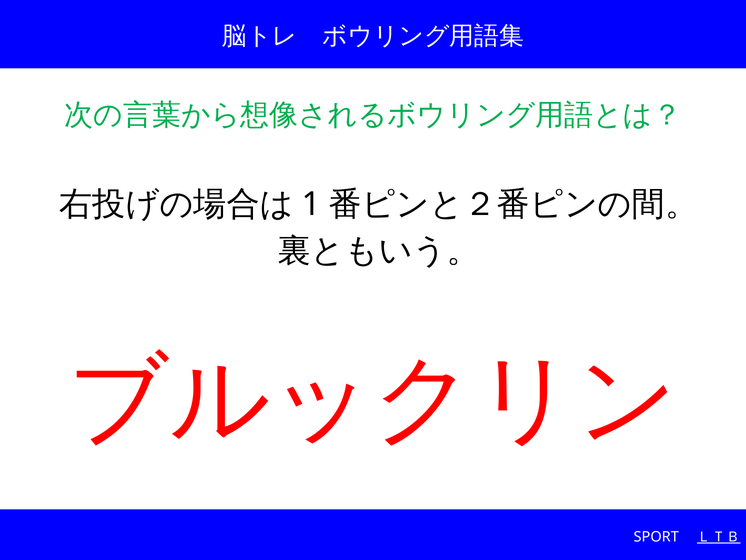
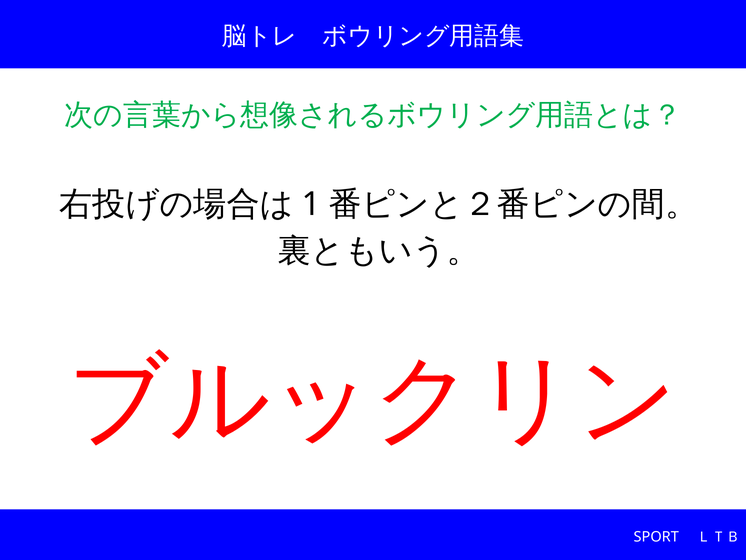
ＬＴＢ underline: present -> none (719, 536)
